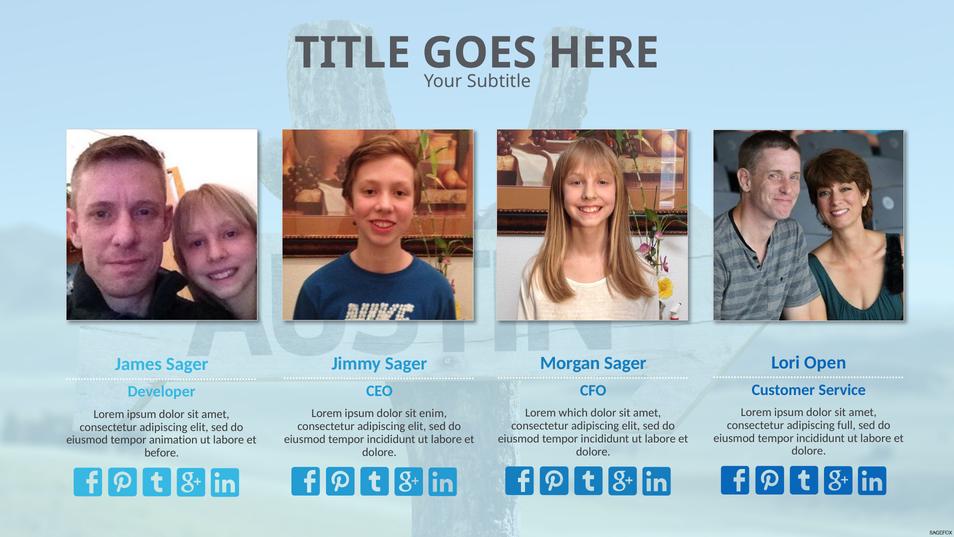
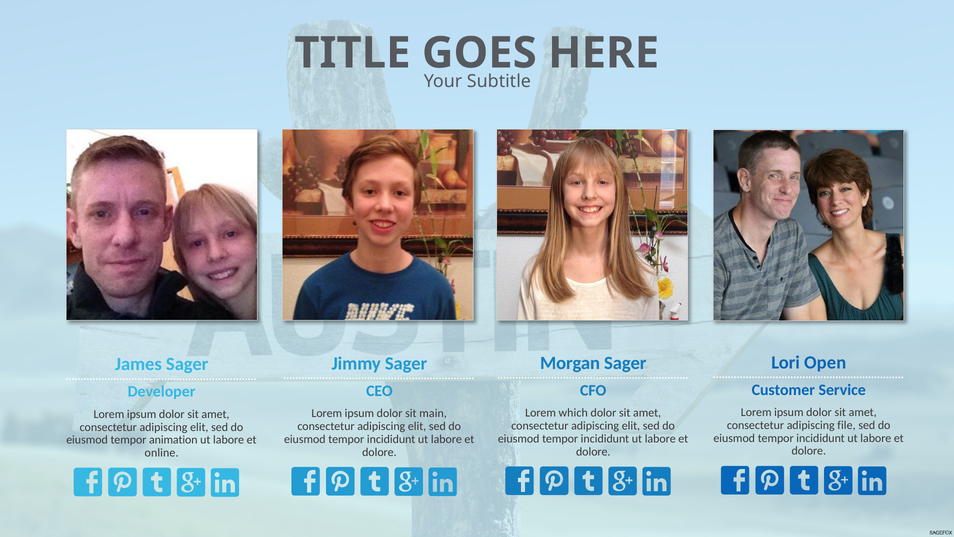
enim: enim -> main (433, 413)
full: full -> file (846, 425)
before: before -> online (162, 453)
